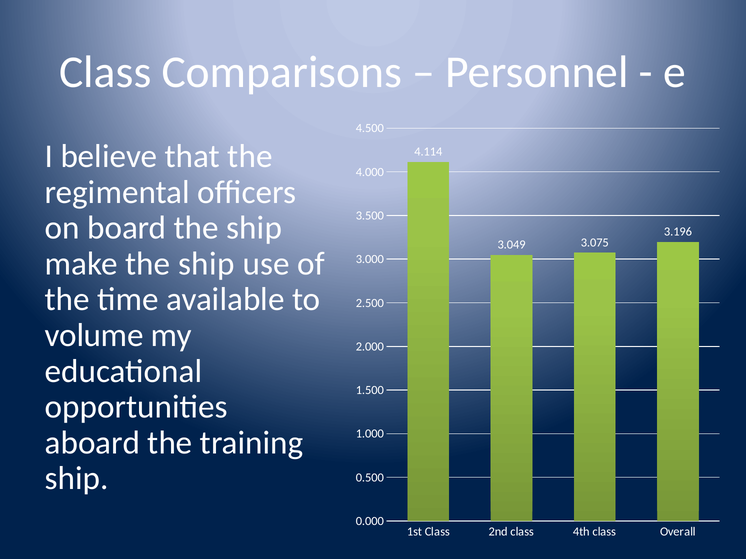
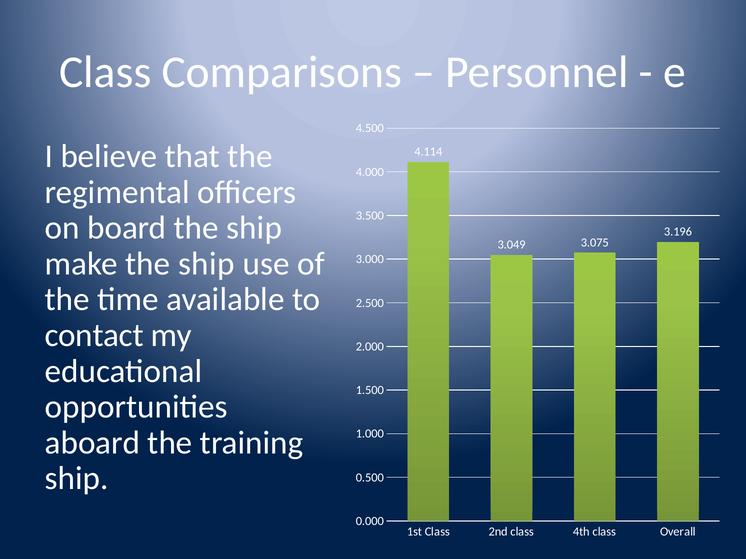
volume: volume -> contact (94, 336)
